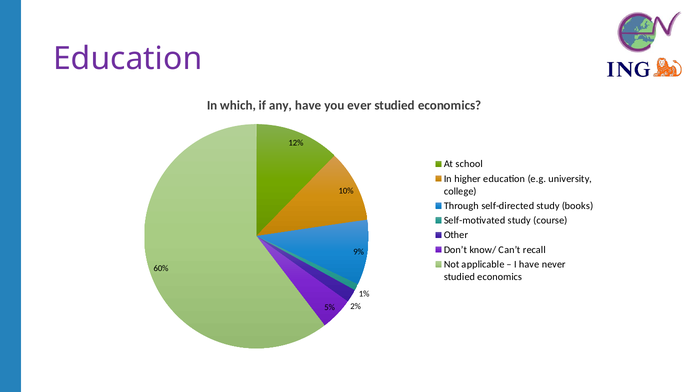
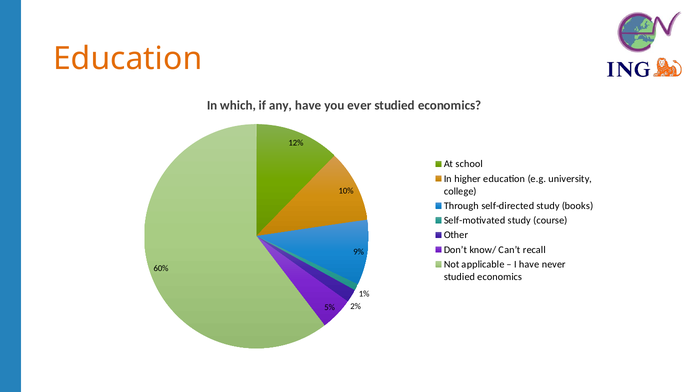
Education colour: purple -> orange (128, 59)
